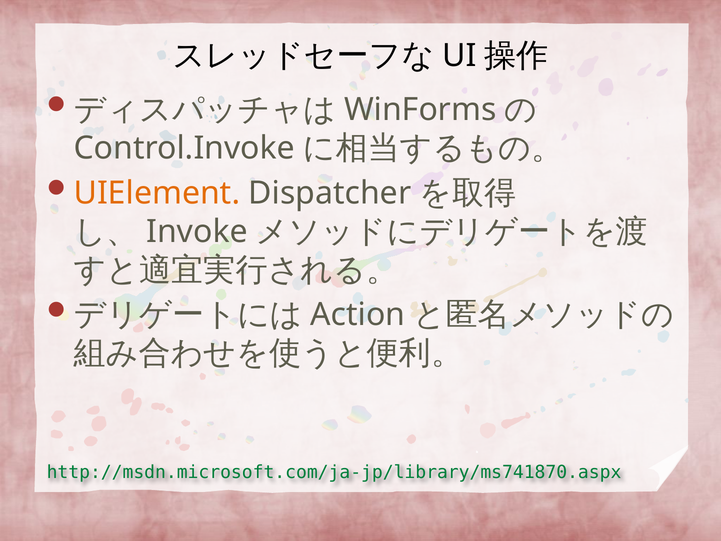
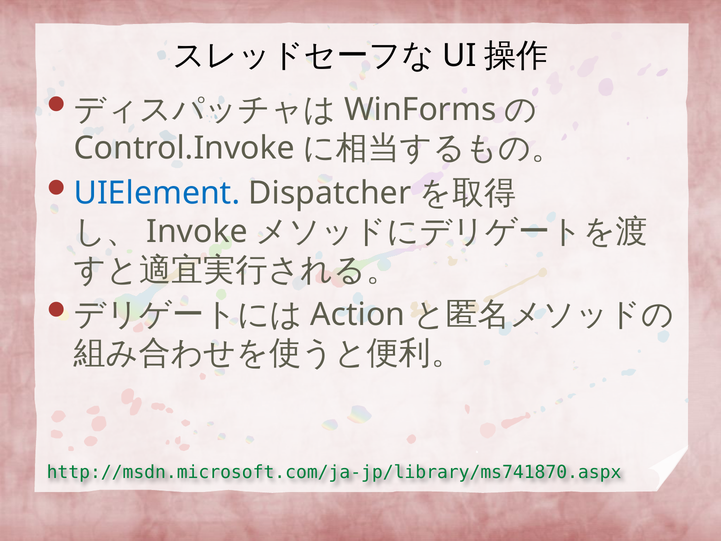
UIElement colour: orange -> blue (157, 193)
